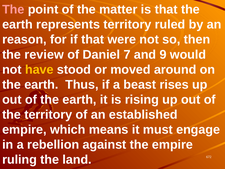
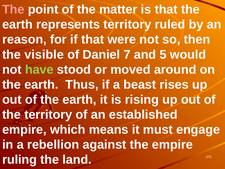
review: review -> visible (44, 54)
9: 9 -> 5 (163, 54)
have colour: yellow -> light green (39, 69)
